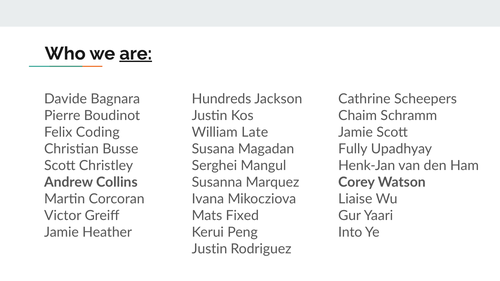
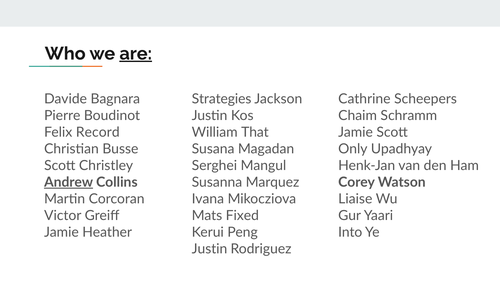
Hundreds: Hundreds -> Strategies (222, 99)
Coding: Coding -> Record (98, 132)
Late: Late -> That (255, 132)
Fully: Fully -> Only (353, 149)
Andrew underline: none -> present (69, 182)
